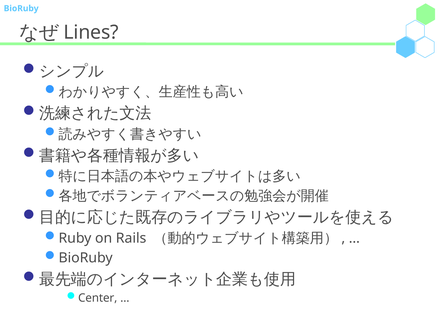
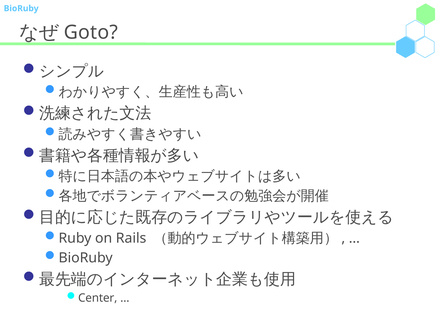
Lines: Lines -> Goto (91, 32)
